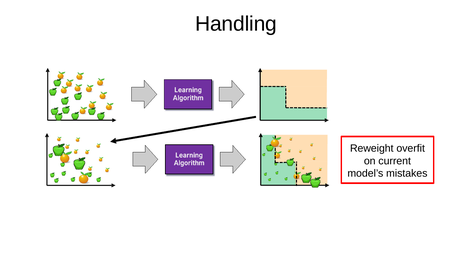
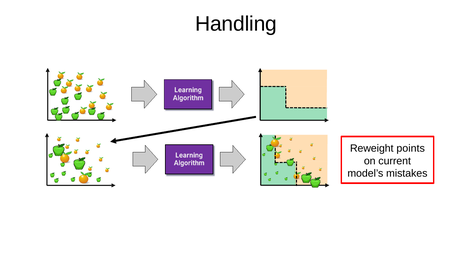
overfit: overfit -> points (411, 148)
